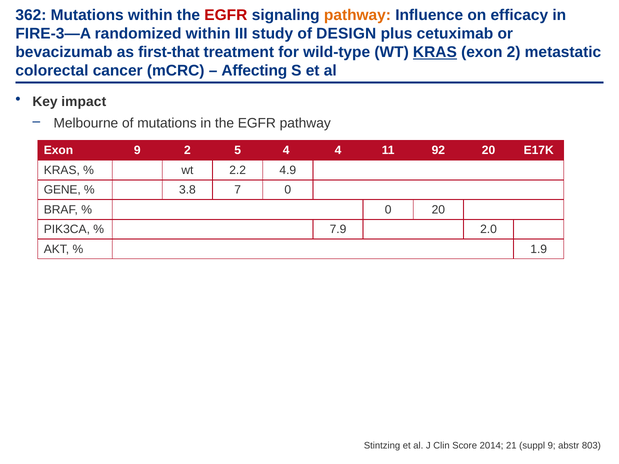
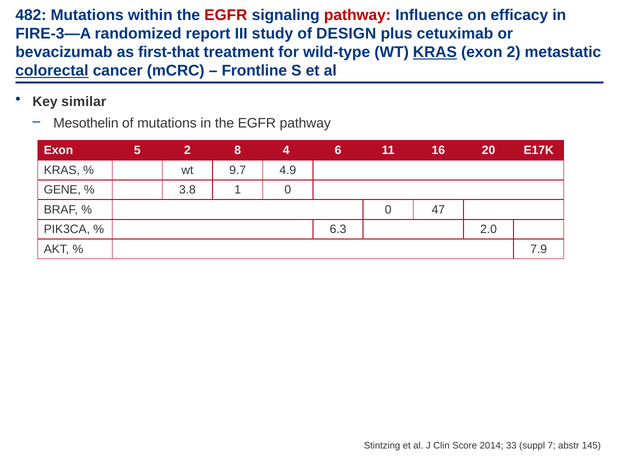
362: 362 -> 482 (31, 15)
pathway colour: orange -> red (357, 15)
randomized within: within -> report (208, 34)
colorectal underline: none -> present (52, 71)
Affecting: Affecting -> Frontline (254, 71)
impact: impact -> similar (84, 102)
Melbourne: Melbourne -> Mesothelin (86, 123)
Exon 9: 9 -> 5 (137, 151)
5: 5 -> 8 (238, 151)
4 4: 4 -> 6 (338, 151)
92: 92 -> 16 (438, 151)
2.2: 2.2 -> 9.7 (238, 170)
7: 7 -> 1 (238, 190)
0 20: 20 -> 47 (438, 210)
7.9: 7.9 -> 6.3 (338, 230)
1.9: 1.9 -> 7.9 (539, 249)
21: 21 -> 33 (511, 446)
suppl 9: 9 -> 7 (552, 446)
803: 803 -> 145 (591, 446)
